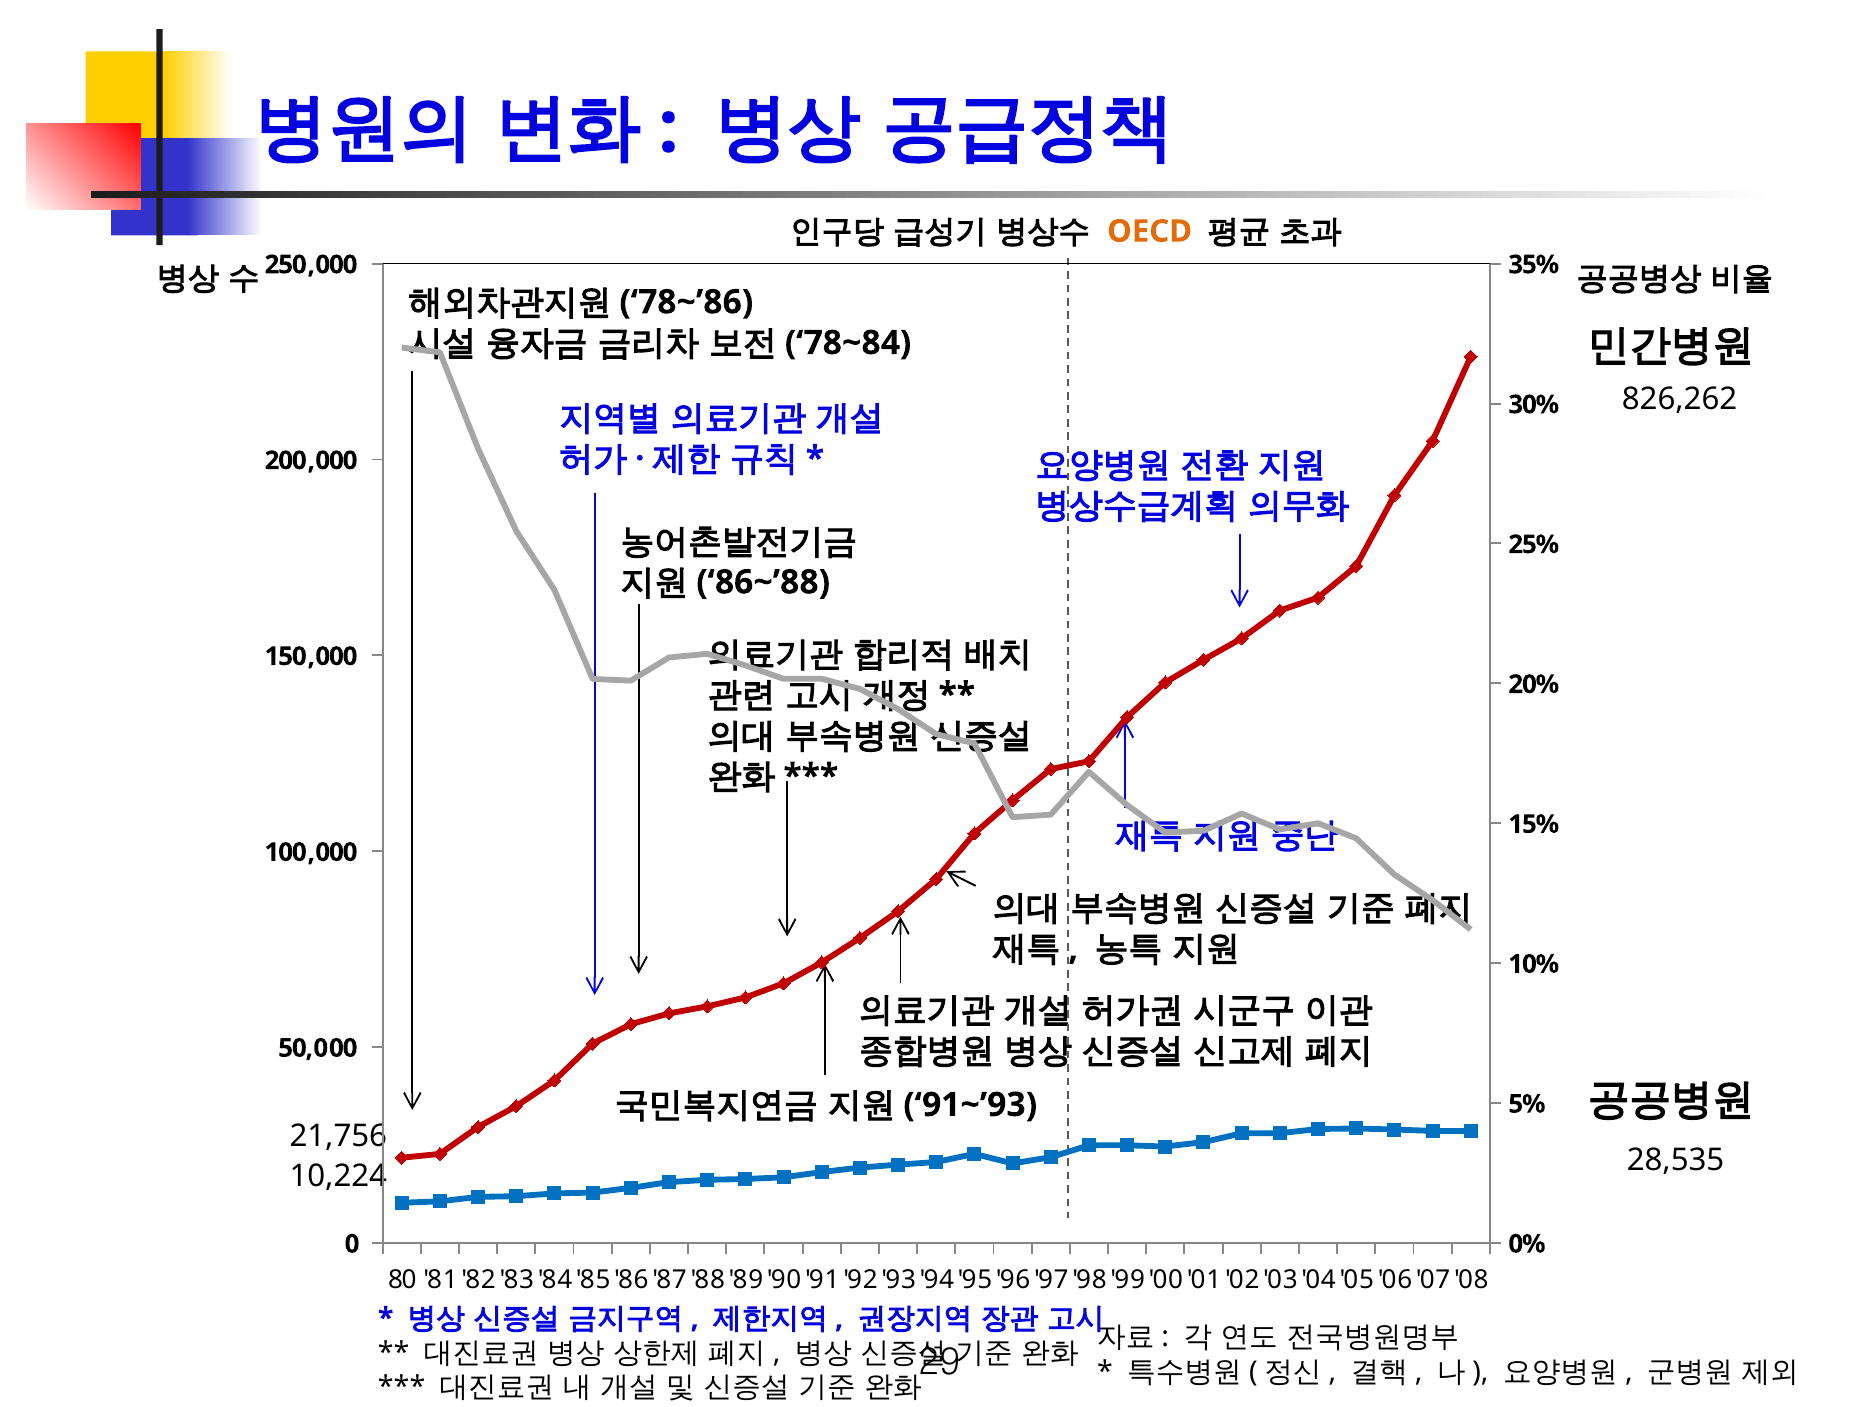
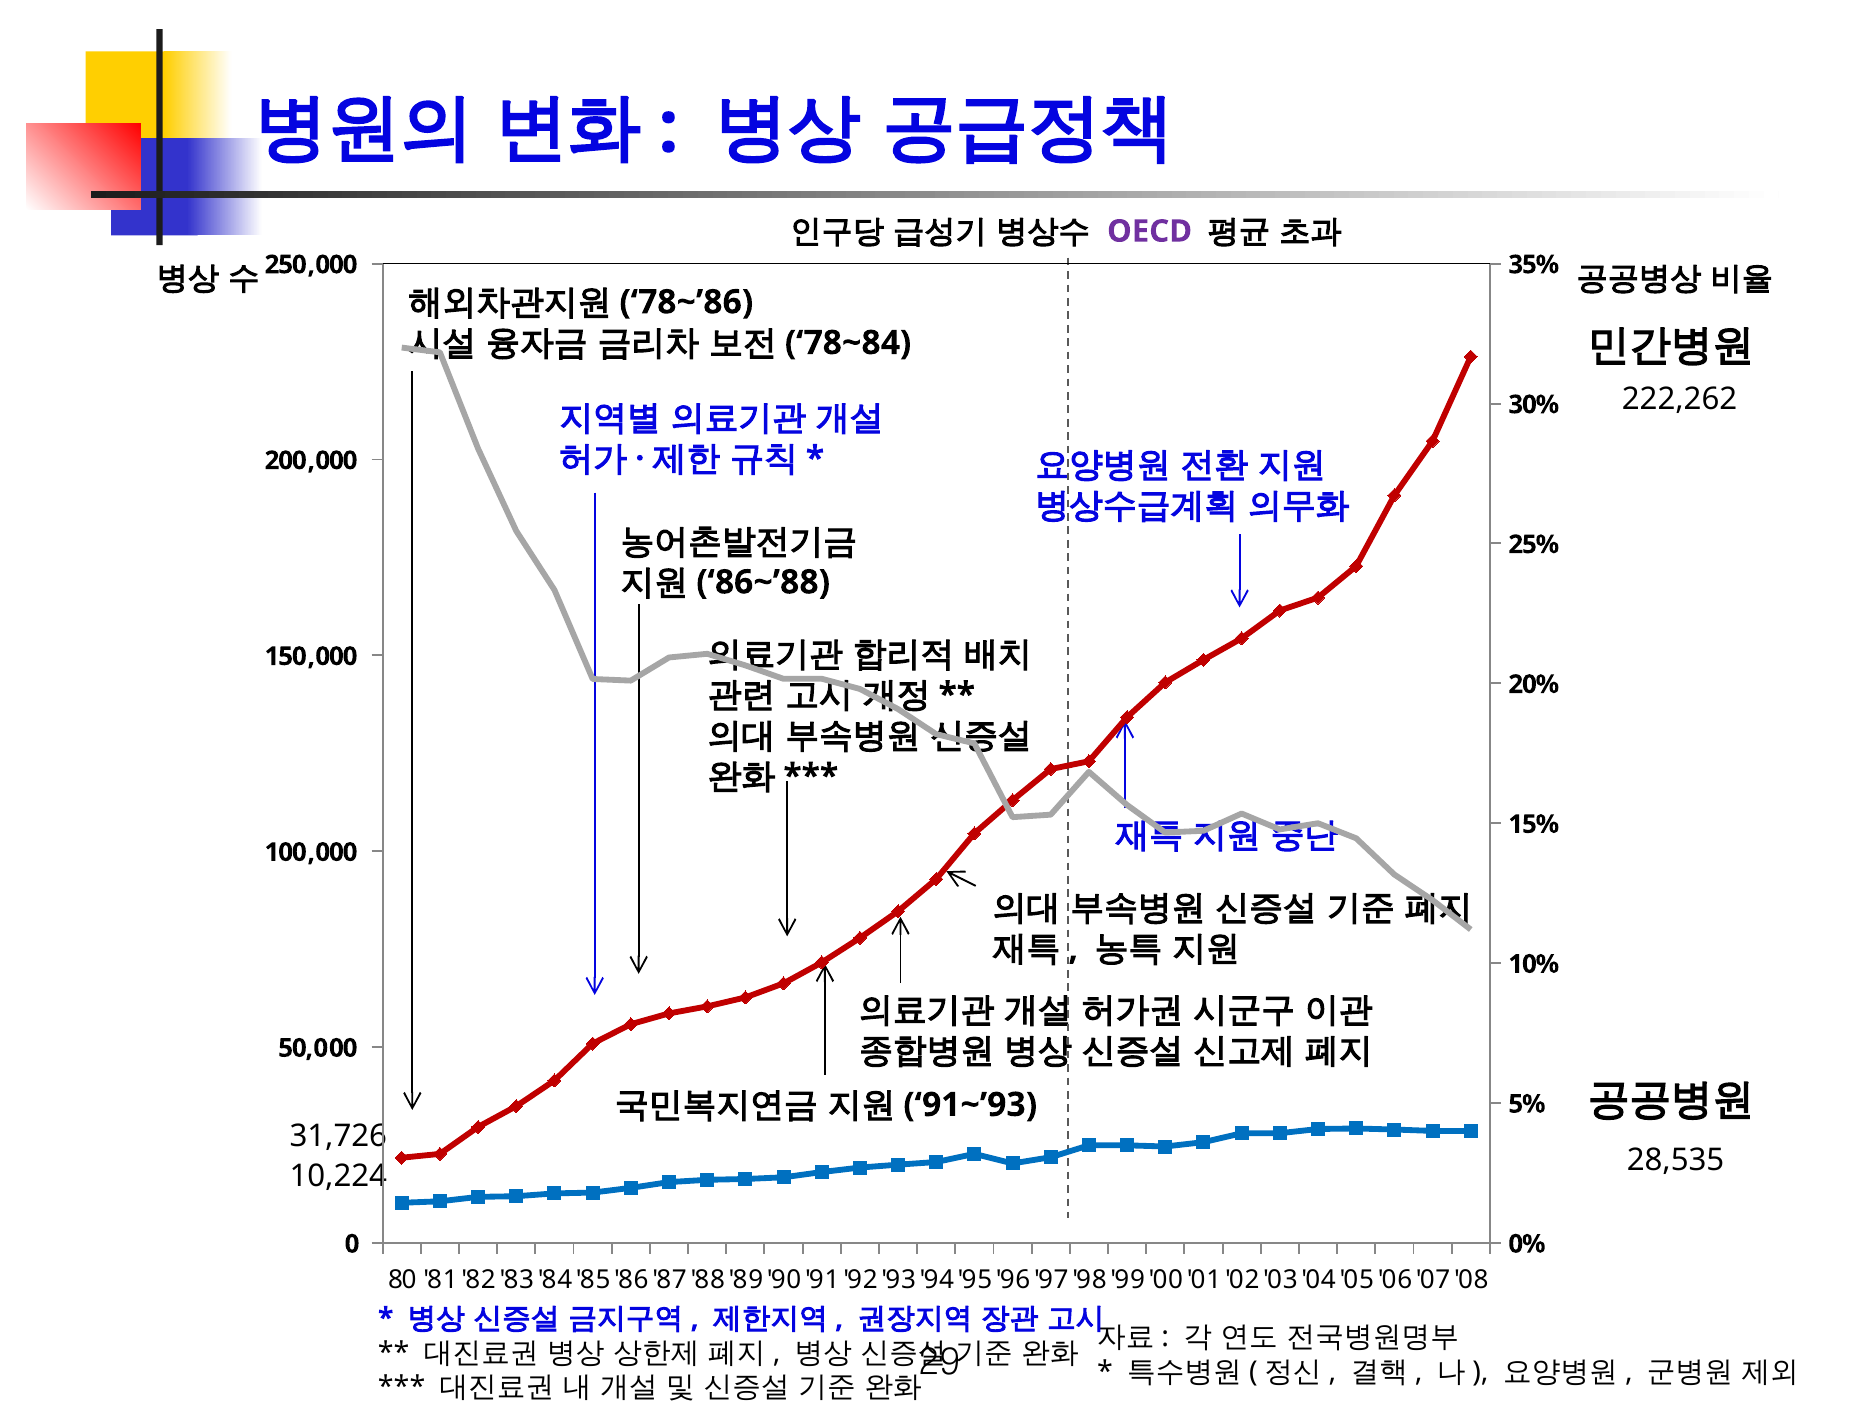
OECD colour: orange -> purple (1150, 231)
826,262: 826,262 -> 222,262 (1680, 399)
21,756: 21,756 -> 31,726 (338, 1136)
